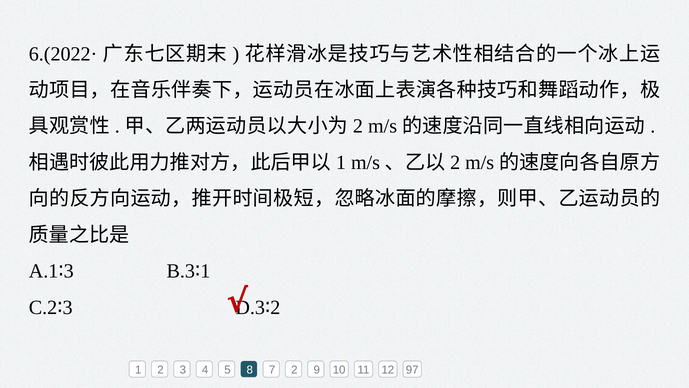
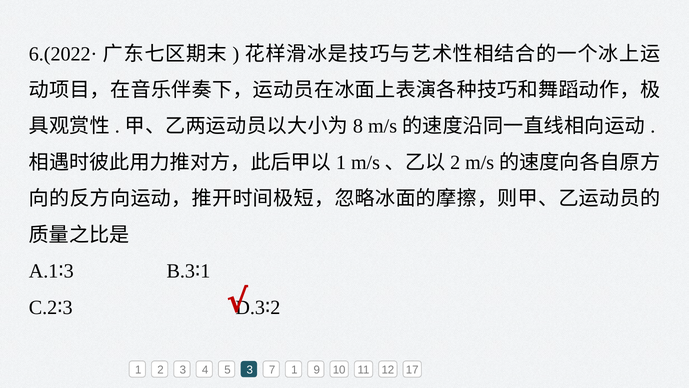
2: 2 -> 8 (358, 126)
5 8: 8 -> 3 (250, 370)
7 2: 2 -> 1 (294, 370)
97: 97 -> 17 (412, 370)
